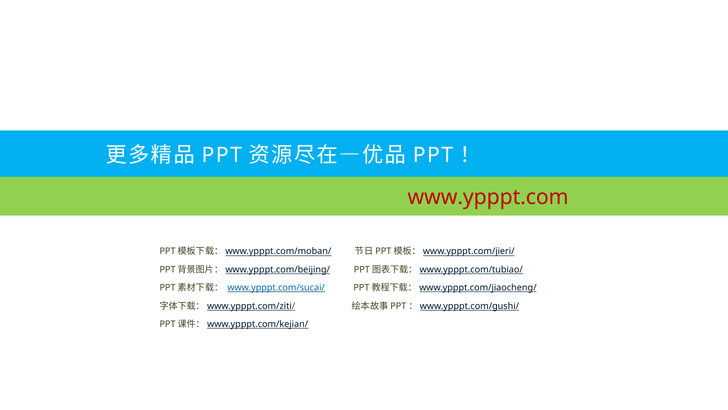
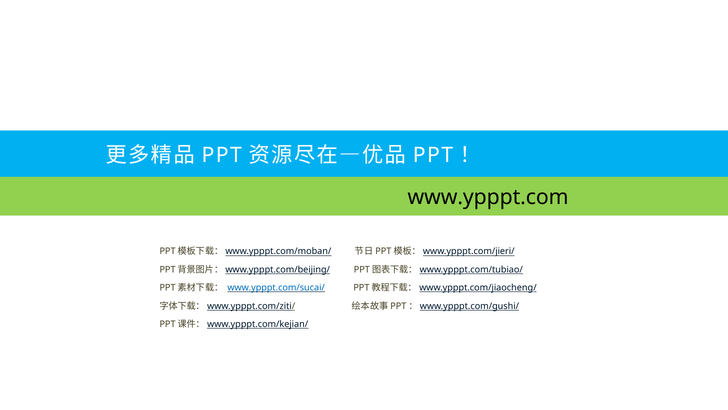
www.ypppt.com colour: red -> black (488, 197)
